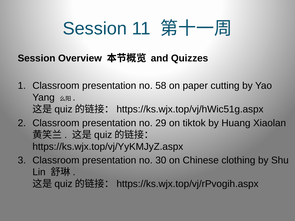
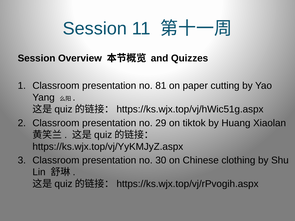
58: 58 -> 81 (161, 86)
